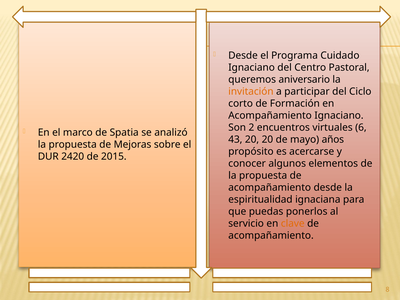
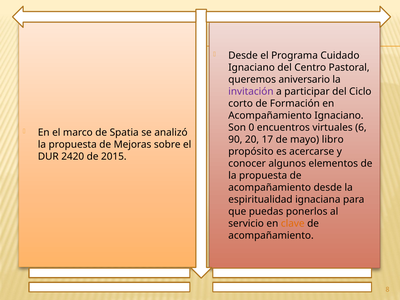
invitación colour: orange -> purple (251, 92)
2: 2 -> 0 (251, 128)
43: 43 -> 90 (235, 140)
20 20: 20 -> 17 (267, 140)
años: años -> libro (333, 140)
